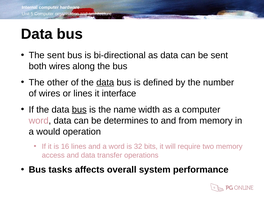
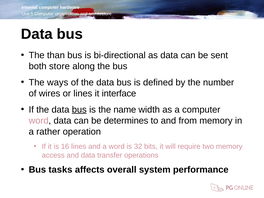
The sent: sent -> than (56, 55)
both wires: wires -> store (59, 66)
other: other -> ways (58, 82)
data underline: present -> none (105, 82)
would: would -> rather (48, 132)
